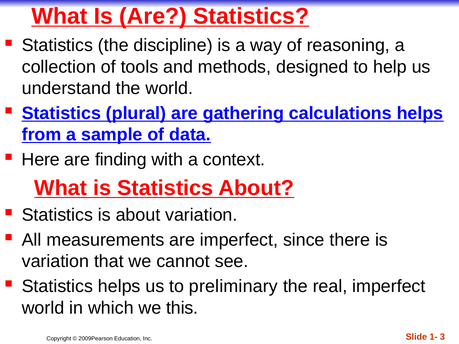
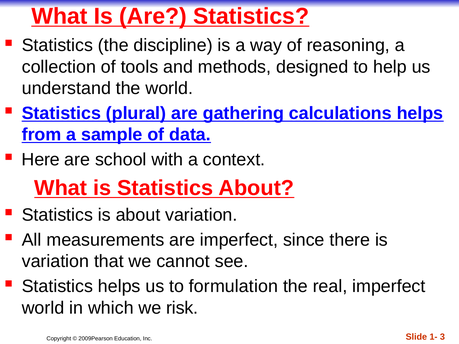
finding: finding -> school (121, 160)
preliminary: preliminary -> formulation (233, 287)
this: this -> risk (182, 308)
